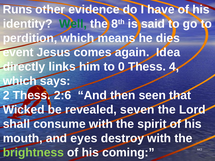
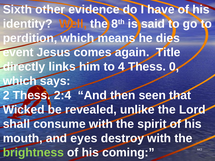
Runs: Runs -> Sixth (17, 9)
Well colour: green -> orange (73, 24)
Idea: Idea -> Title (168, 52)
0: 0 -> 4 (121, 67)
4: 4 -> 0 (174, 67)
2:6: 2:6 -> 2:4 (63, 95)
seven: seven -> unlike (137, 110)
